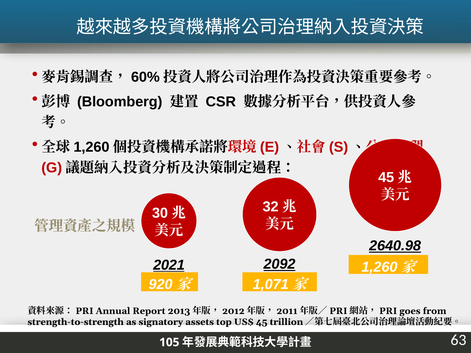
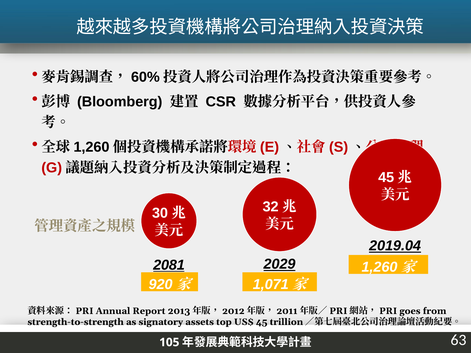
2640.98: 2640.98 -> 2019.04 (395, 246)
2092: 2092 -> 2029 (280, 264)
2021: 2021 -> 2081 (169, 265)
